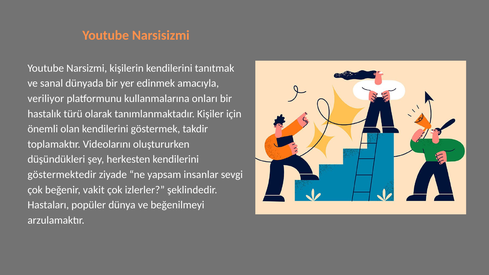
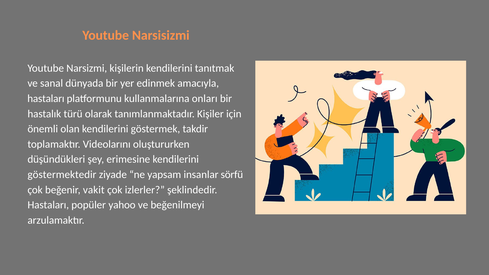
veriliyor: veriliyor -> hastaları (46, 99)
herkesten: herkesten -> erimesine (128, 159)
sevgi: sevgi -> sörfü (232, 175)
dünya: dünya -> yahoo (122, 205)
